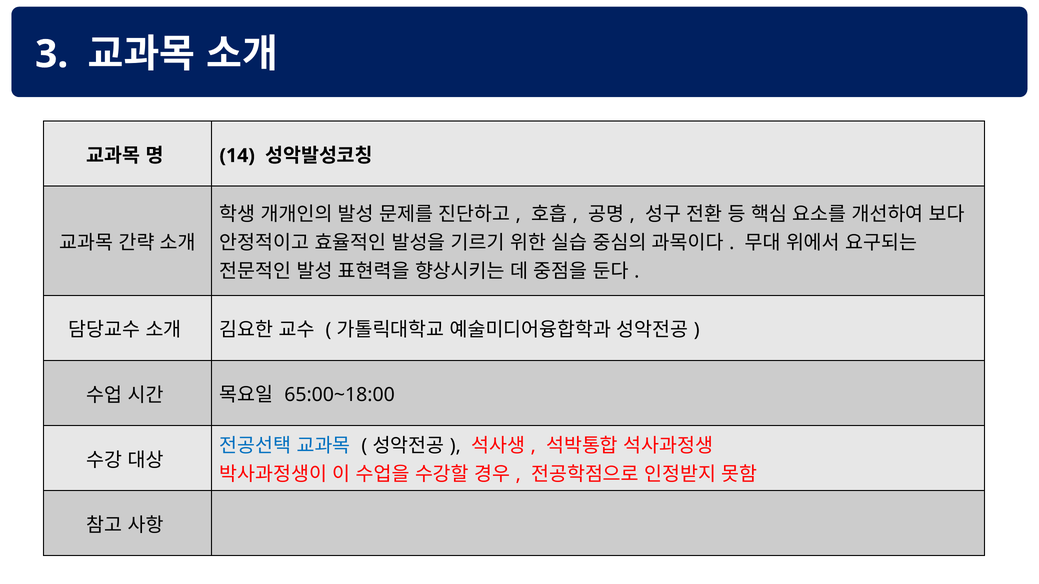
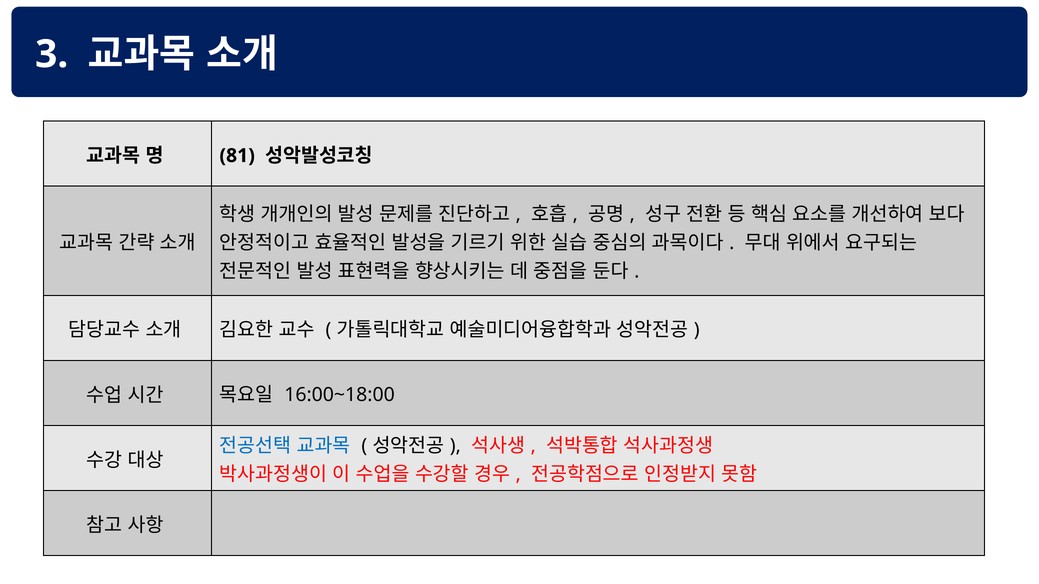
14: 14 -> 81 (237, 156)
65:00~18:00: 65:00~18:00 -> 16:00~18:00 (340, 395)
